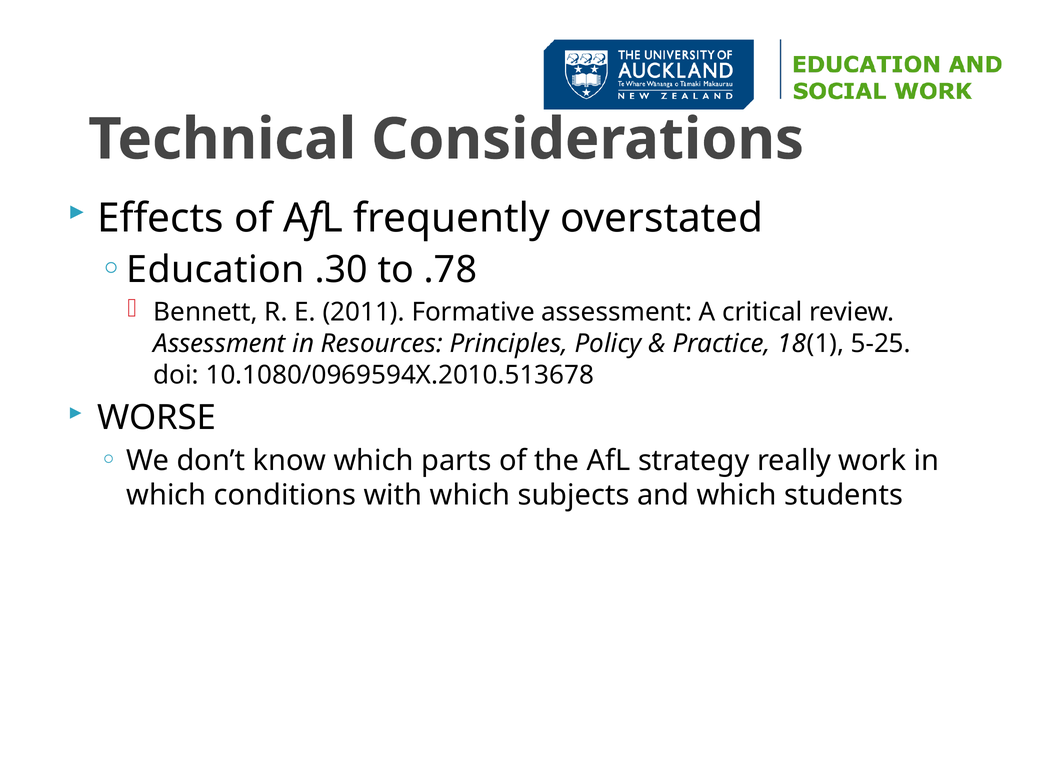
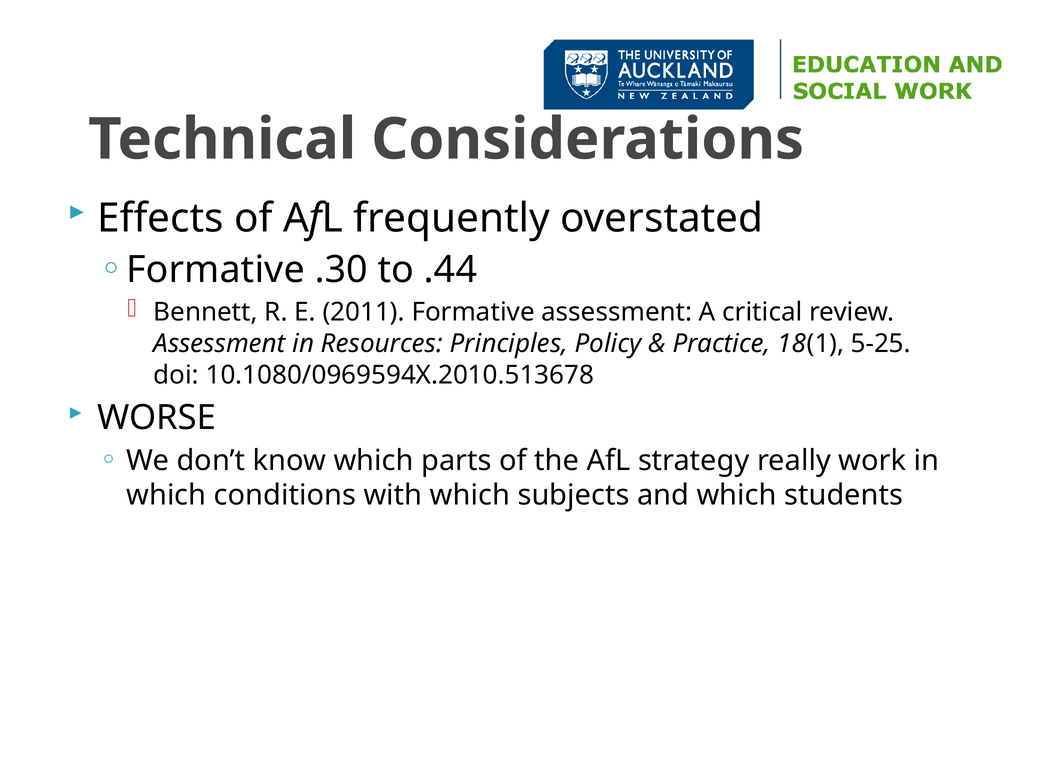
Education: Education -> Formative (216, 269)
.78: .78 -> .44 (450, 269)
